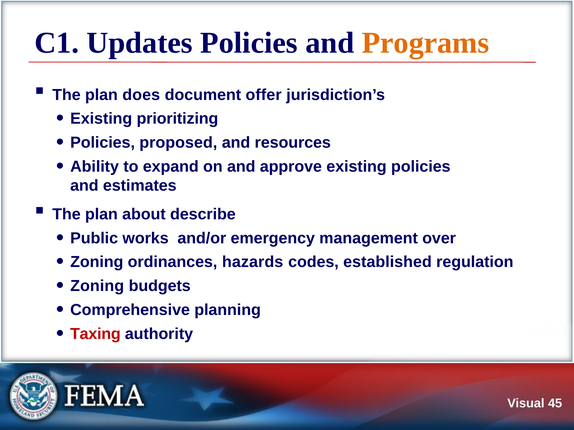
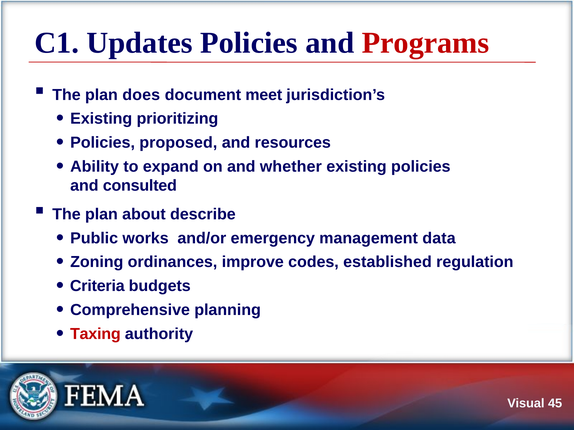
Programs colour: orange -> red (426, 43)
offer: offer -> meet (264, 95)
approve: approve -> whether (291, 167)
estimates: estimates -> consulted (140, 186)
over: over -> data (439, 238)
hazards: hazards -> improve (253, 262)
Zoning: Zoning -> Criteria (97, 286)
